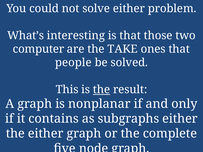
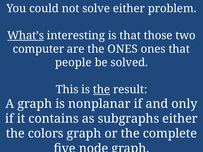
What’s underline: none -> present (26, 36)
the TAKE: TAKE -> ONES (123, 49)
the either: either -> colors (46, 134)
